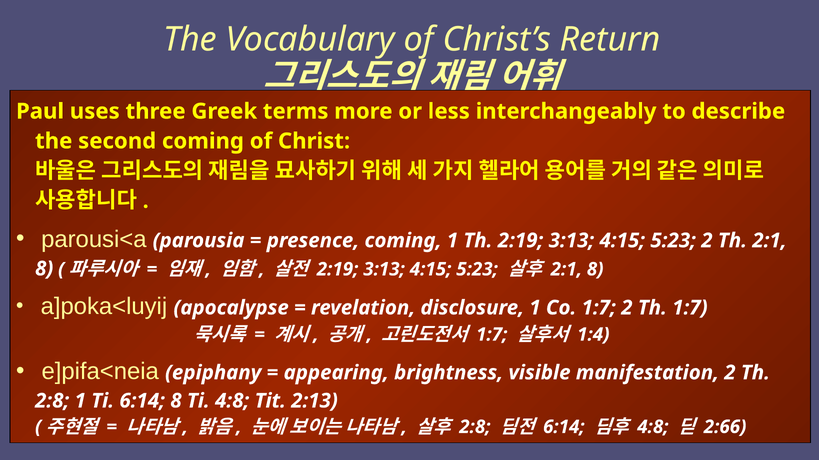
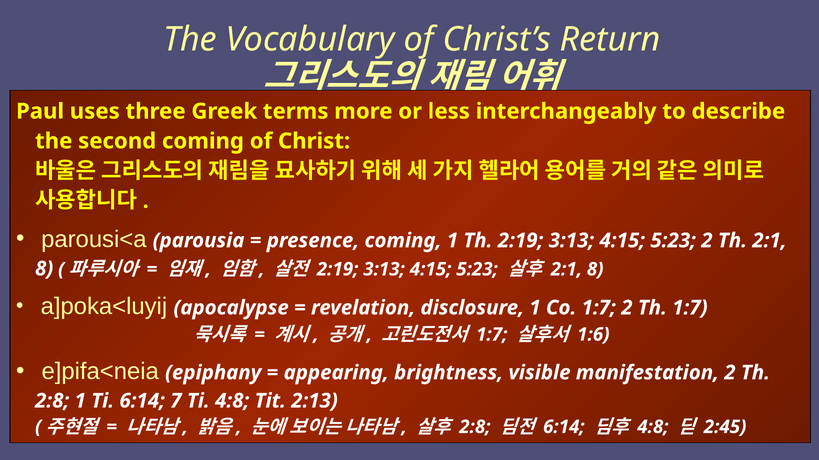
1:4: 1:4 -> 1:6 (593, 335)
6:14 8: 8 -> 7 (176, 401)
2:66: 2:66 -> 2:45 (725, 427)
